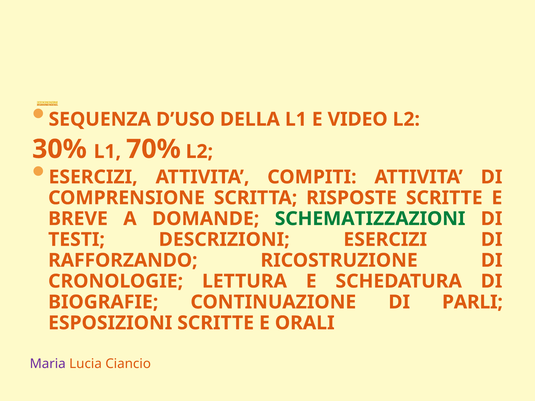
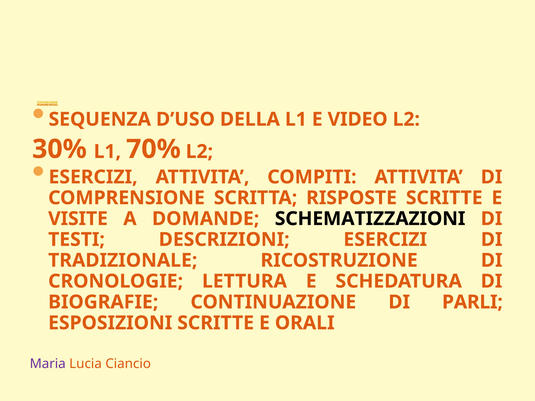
BREVE: BREVE -> VISITE (78, 219)
SCHEMATIZZAZIONI colour: green -> black (370, 219)
RAFFORZANDO: RAFFORZANDO -> TRADIZIONALE (123, 261)
